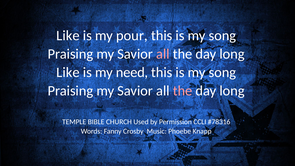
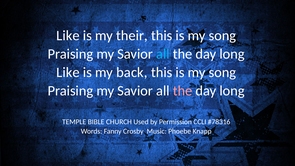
pour: pour -> their (132, 36)
all colour: pink -> light blue (163, 54)
need: need -> back (132, 72)
